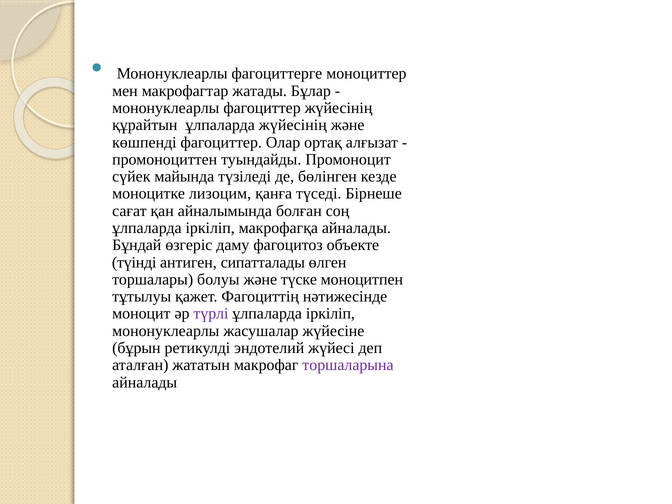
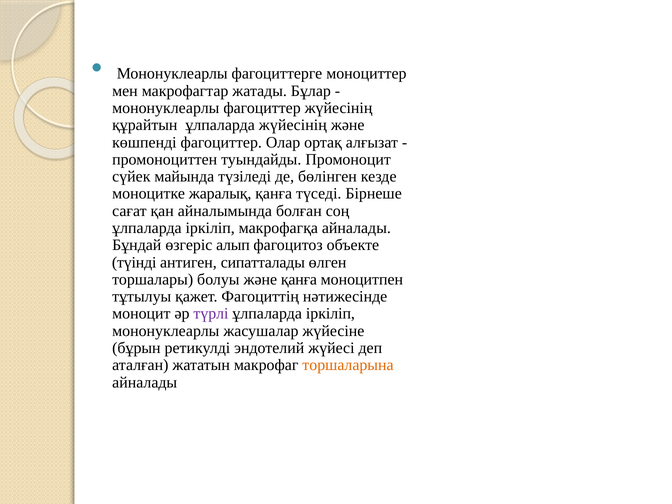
лизоцим: лизоцим -> жаралық (220, 194)
даму: даму -> алып (233, 245)
және түске: түске -> қанға (299, 279)
торшаларына colour: purple -> orange (348, 365)
